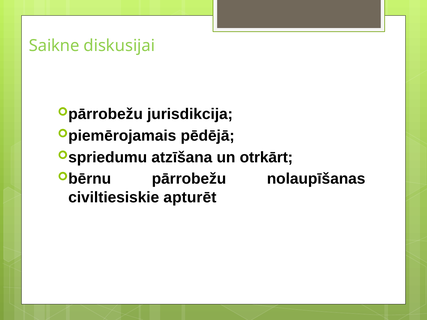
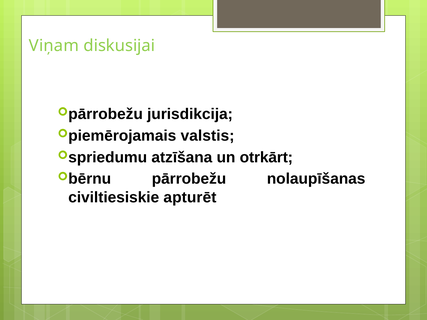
Saikne: Saikne -> Viņam (54, 46)
pēdējā: pēdējā -> valstis (208, 136)
